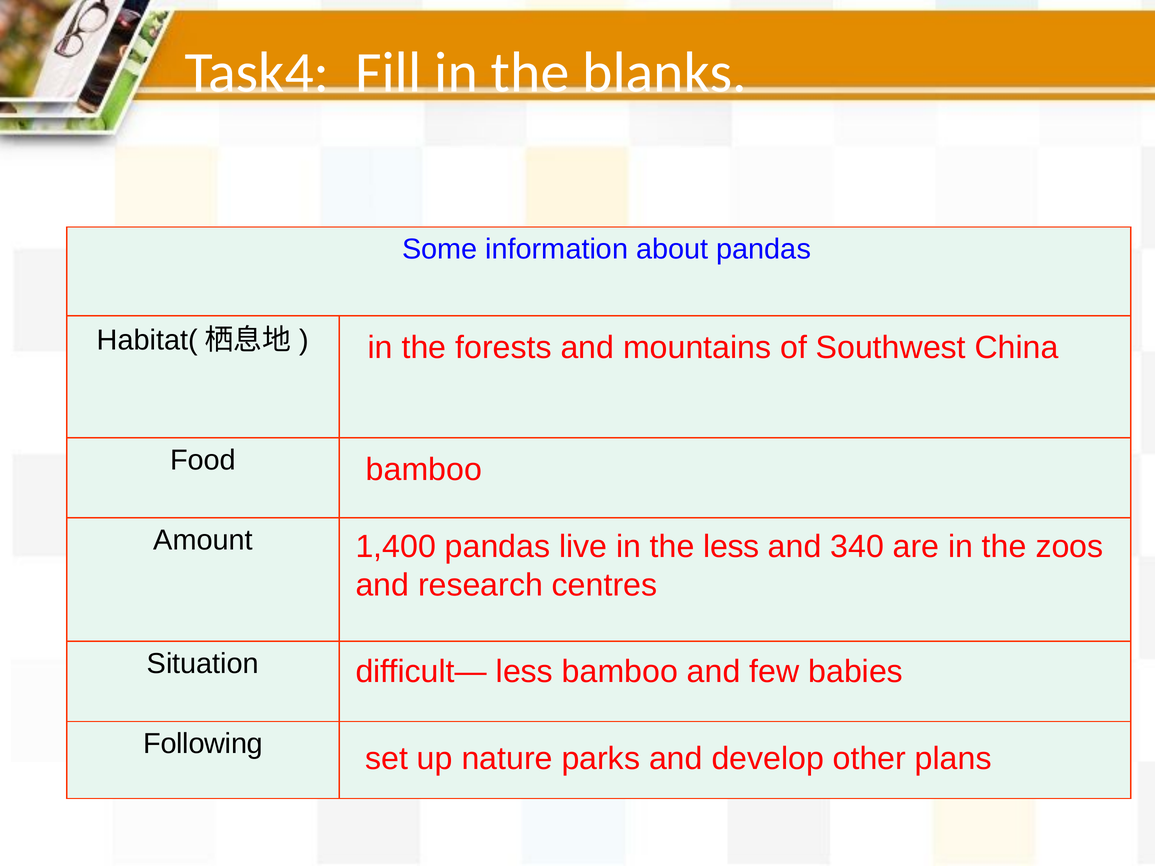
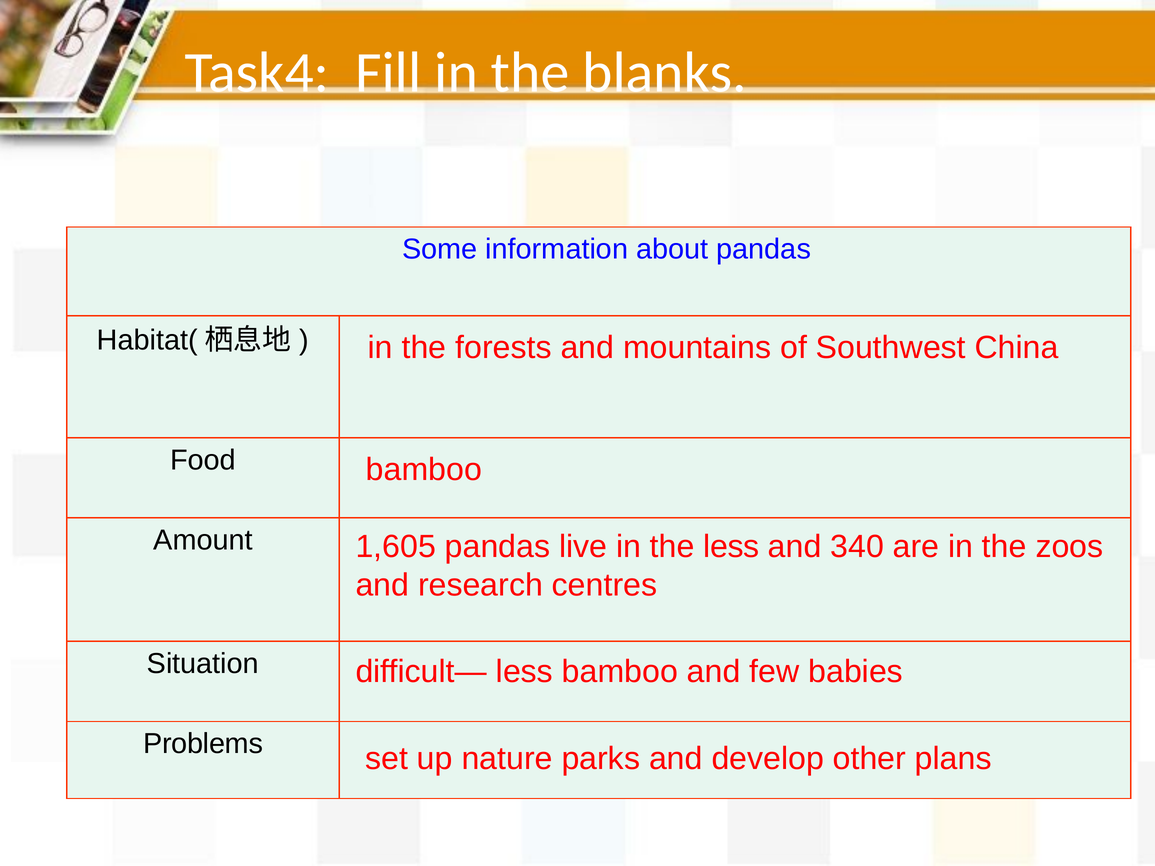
1,400: 1,400 -> 1,605 (396, 547)
Following: Following -> Problems (203, 744)
